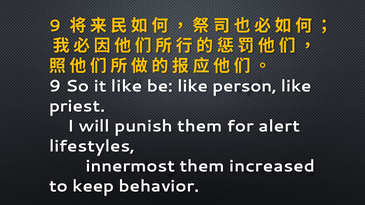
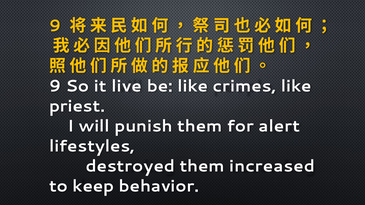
it like: like -> live (127, 86)
person: person -> crimes (244, 86)
innermost: innermost -> destroyed (130, 166)
